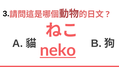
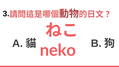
neko underline: present -> none (58, 50)
